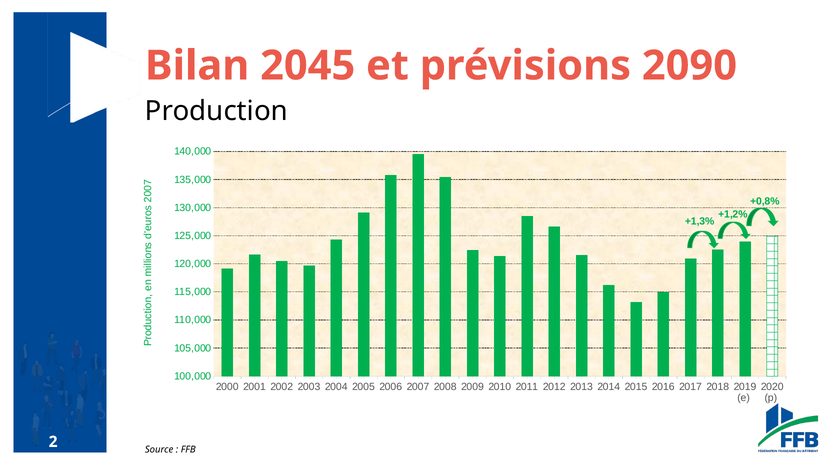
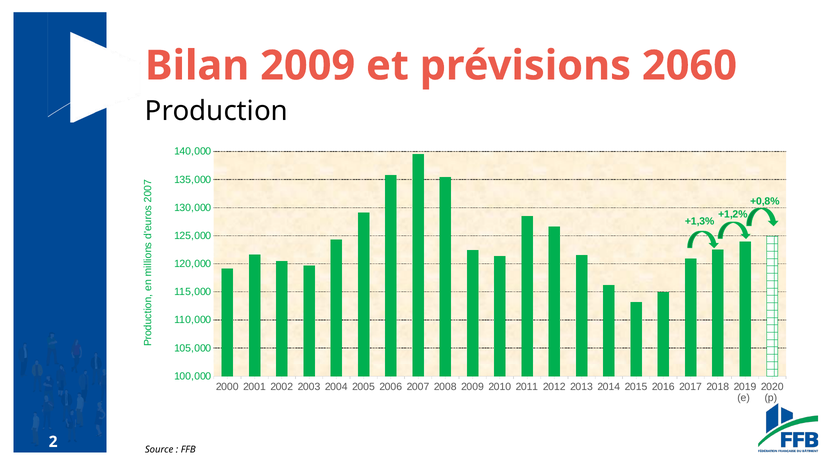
Bilan 2045: 2045 -> 2009 (308, 66)
2090: 2090 -> 2060 (689, 66)
